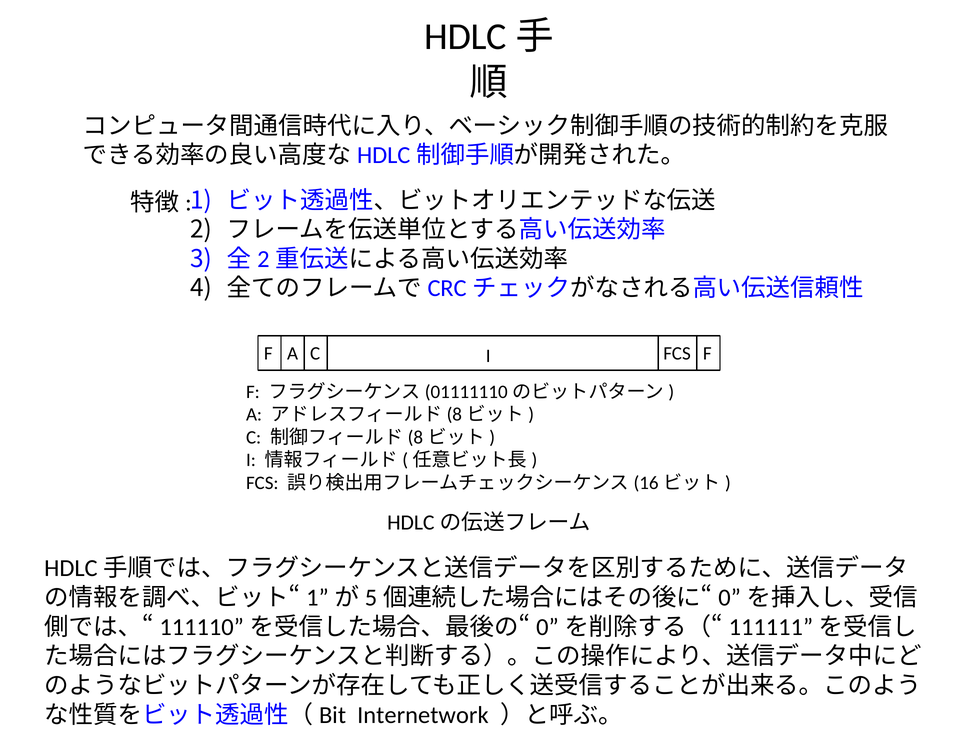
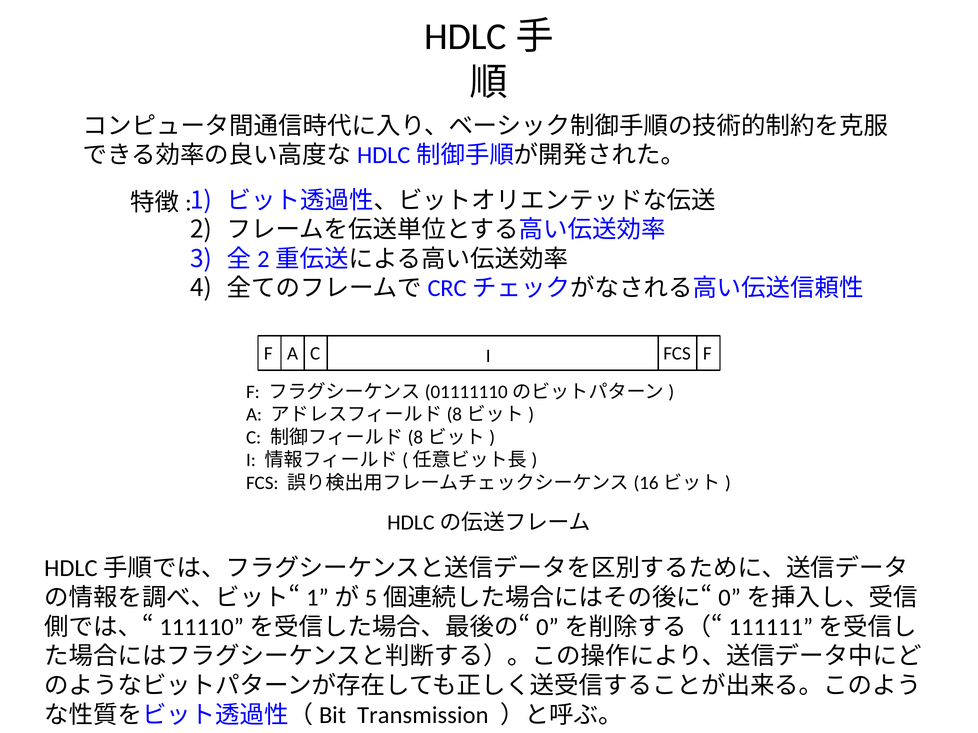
Internetwork: Internetwork -> Transmission (423, 715)
